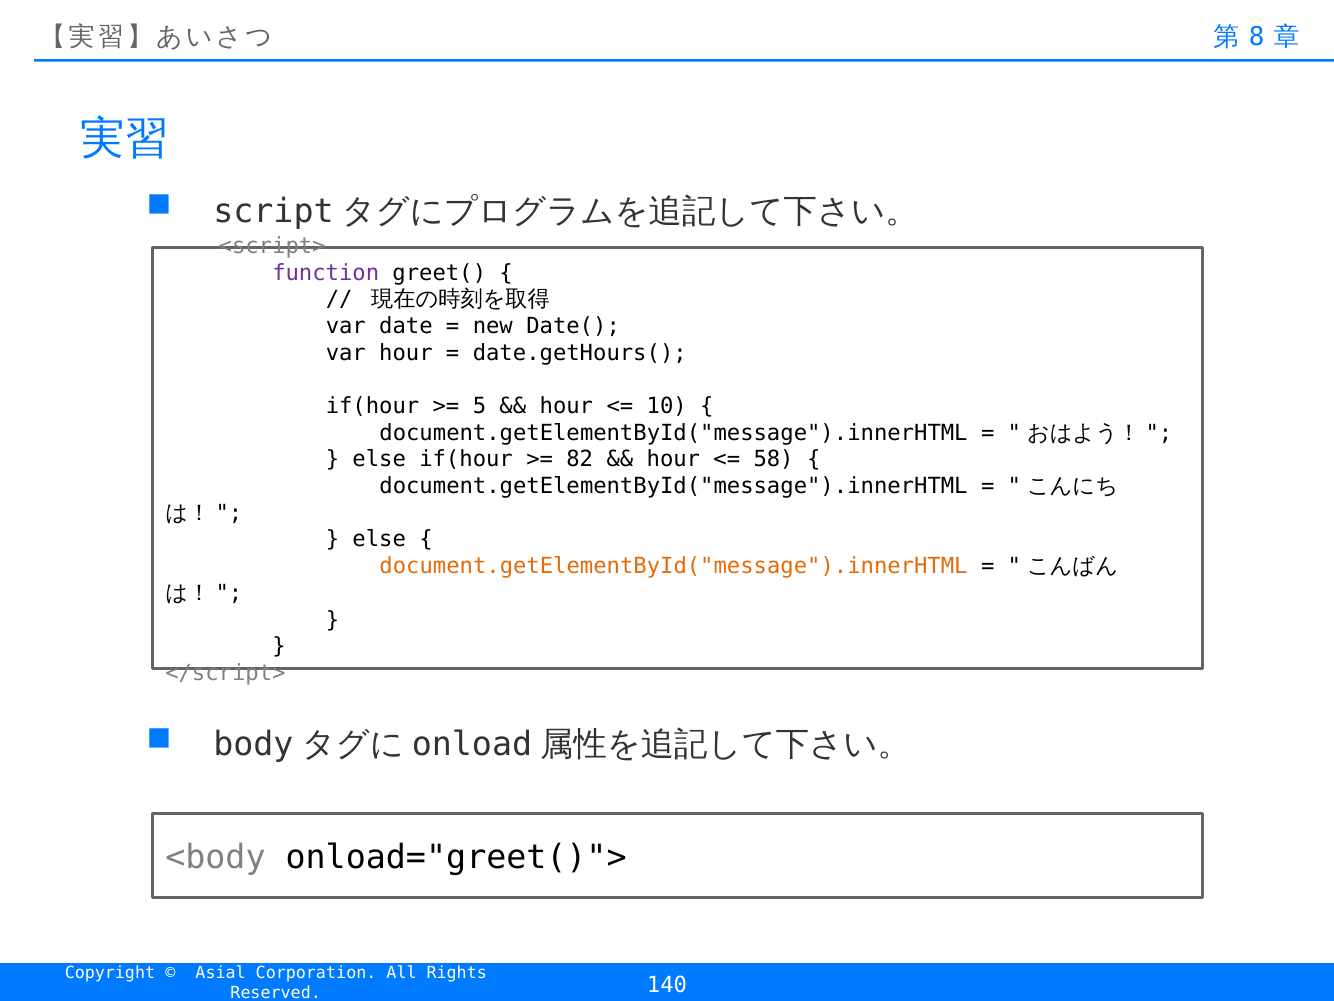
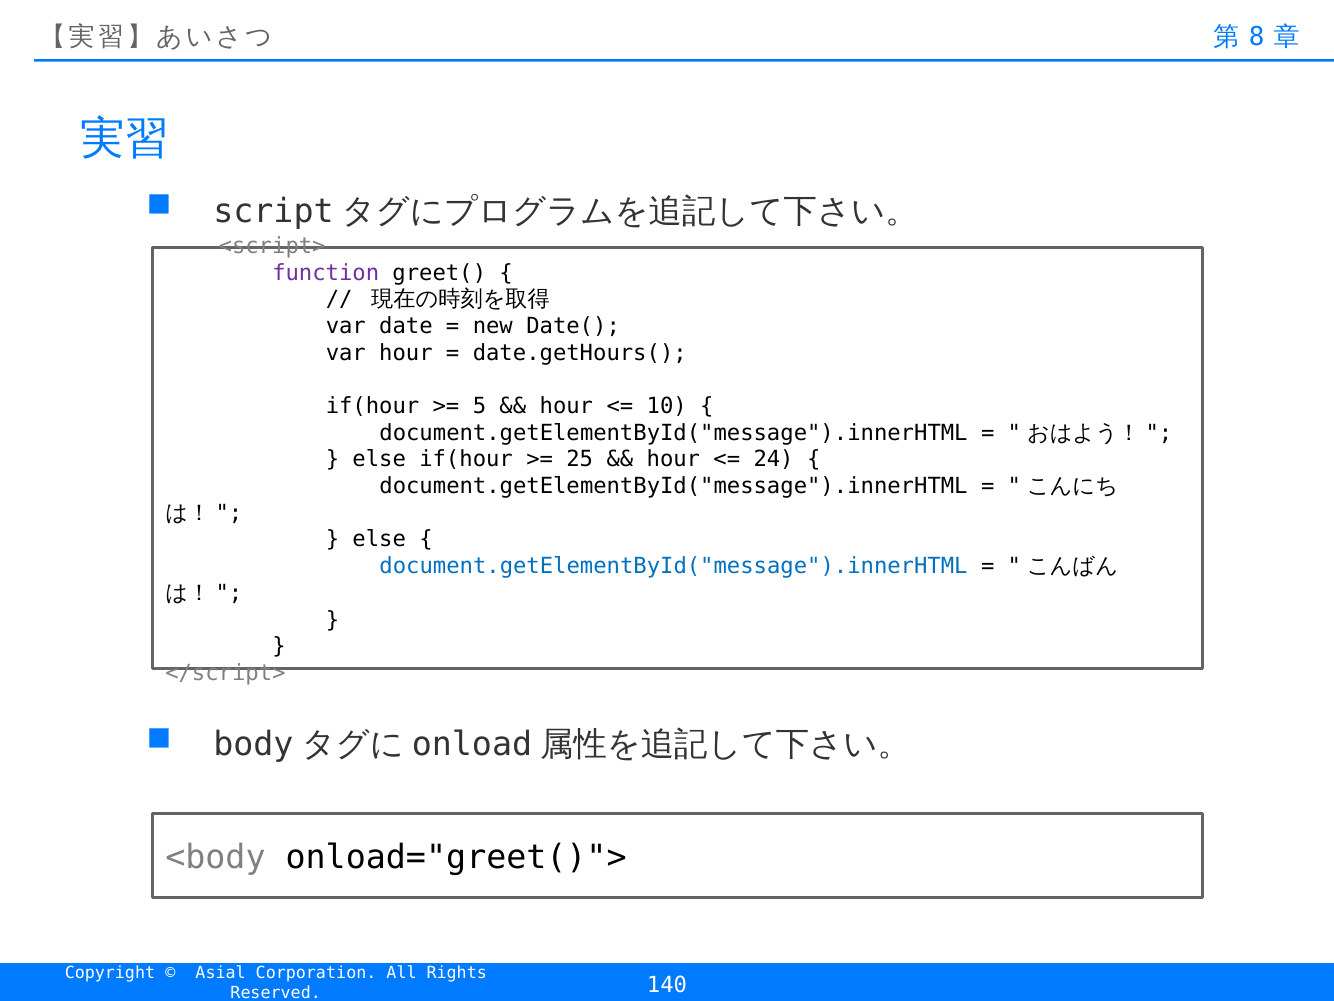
82: 82 -> 25 (580, 459)
58: 58 -> 24 (774, 459)
document.getElementById("message").innerHTML colour: orange -> blue (674, 566)
